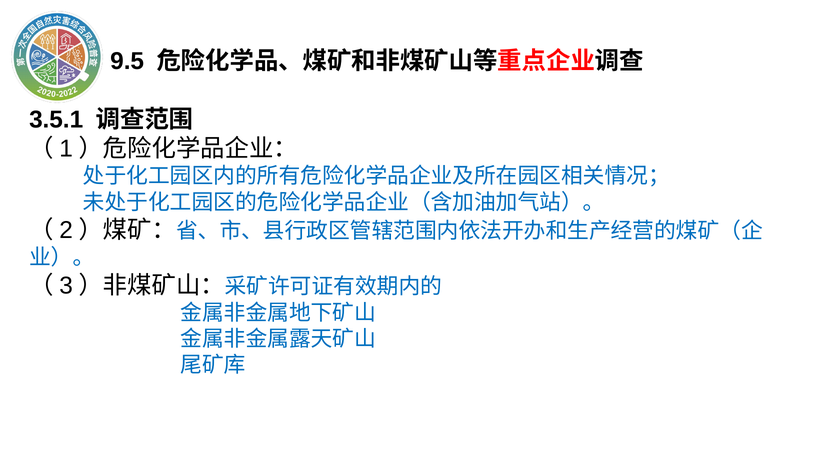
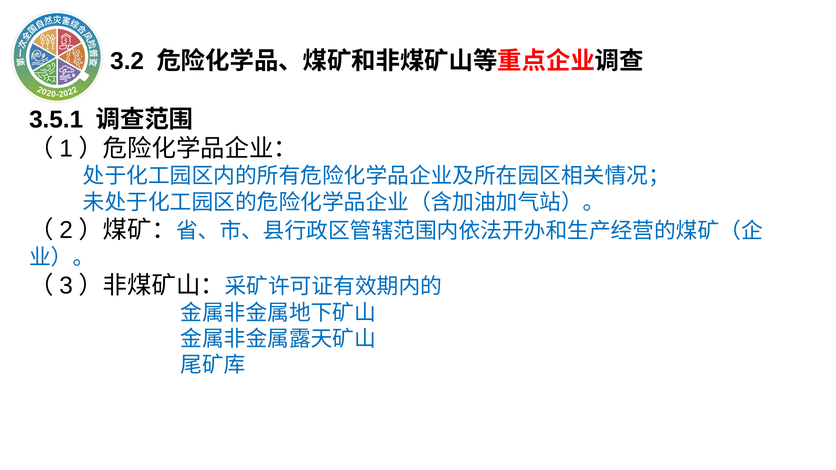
9.5: 9.5 -> 3.2 (127, 61)
